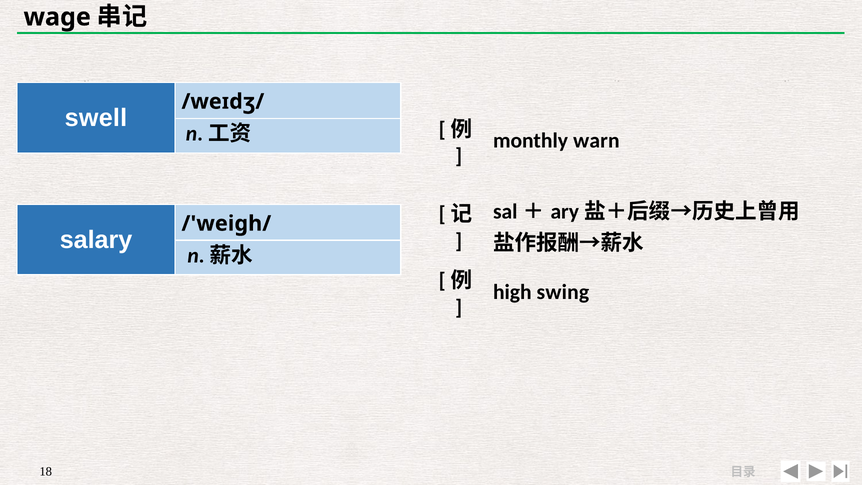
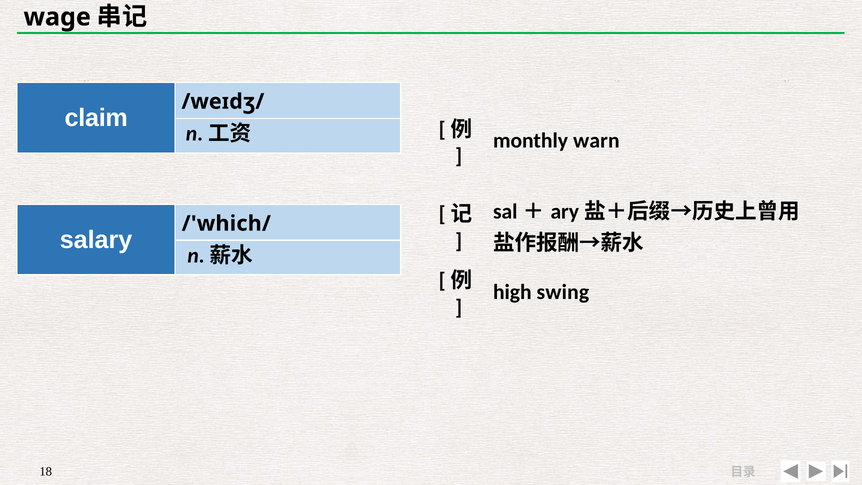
swell: swell -> claim (96, 118)
/'weigh/: /'weigh/ -> /'which/ (226, 224)
